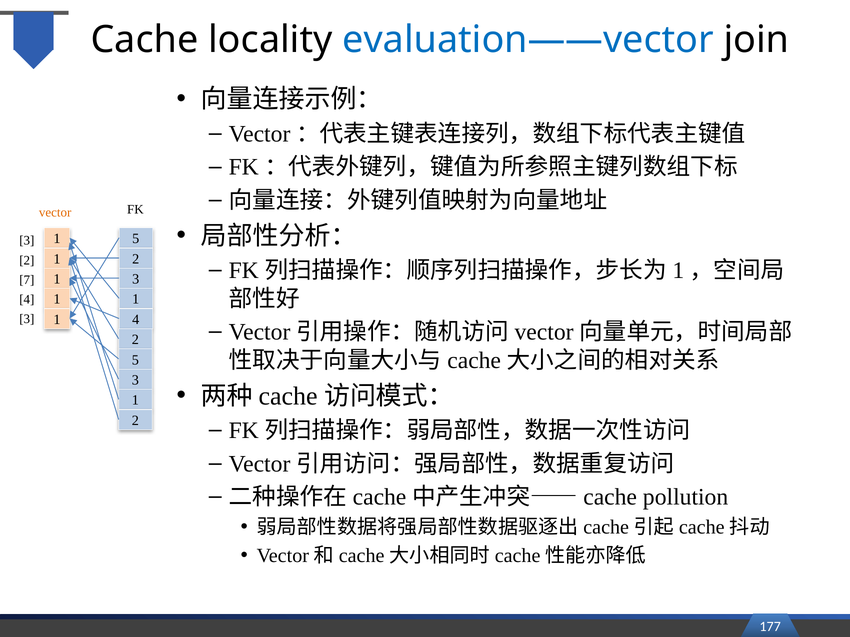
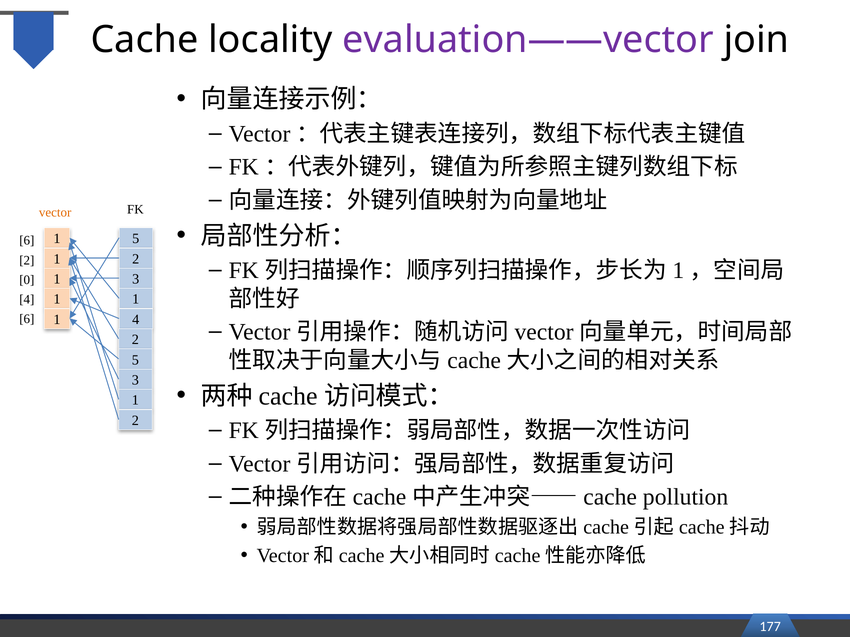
evaluation——vector colour: blue -> purple (528, 40)
3: 3 -> 6 (27, 241)
7: 7 -> 0 (27, 280)
3: 3 -> 6 (27, 319)
